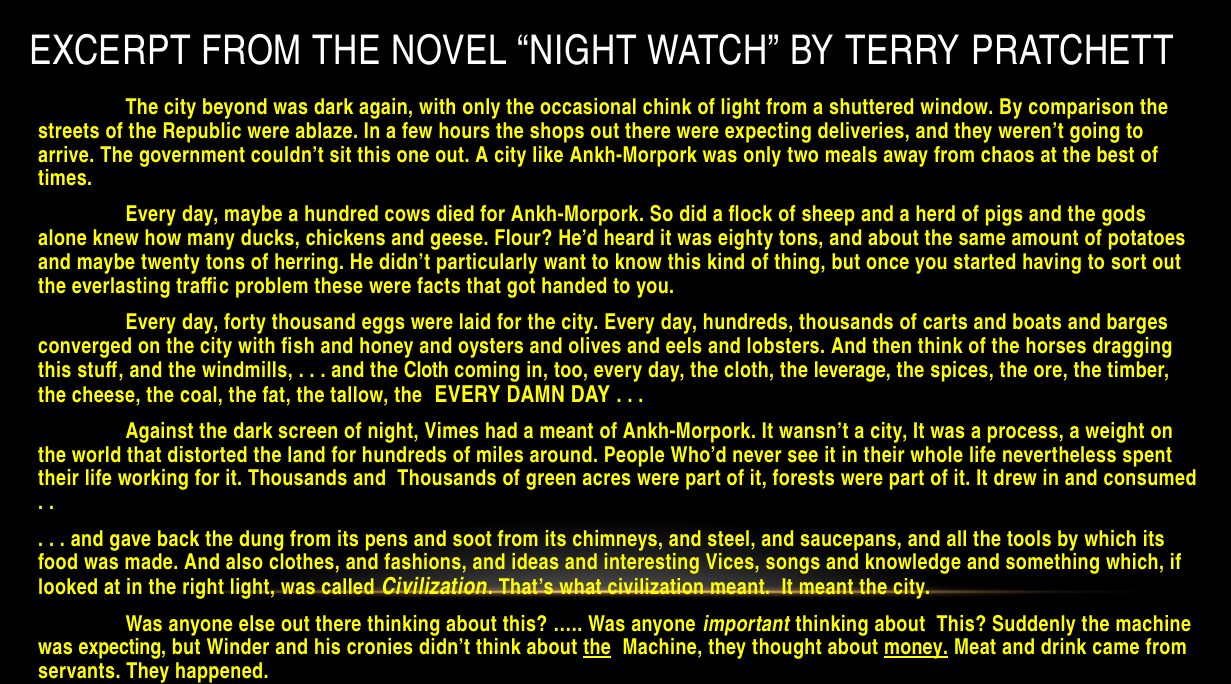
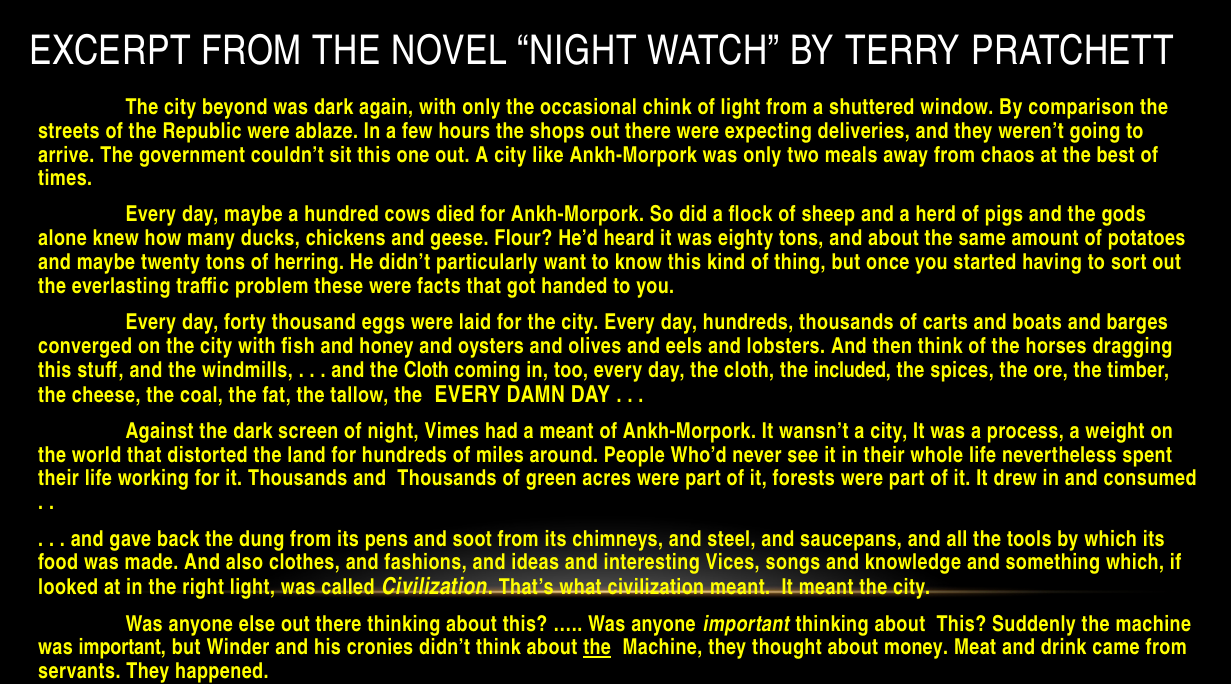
leverage: leverage -> included (852, 370)
was expecting: expecting -> important (122, 647)
money underline: present -> none (916, 647)
